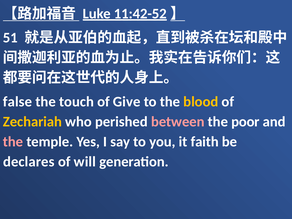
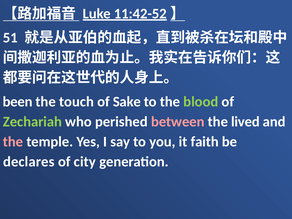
false: false -> been (18, 102)
Give: Give -> Sake (127, 102)
blood colour: yellow -> light green (201, 102)
Zechariah colour: yellow -> light green (32, 122)
poor: poor -> lived (245, 122)
will: will -> city (85, 162)
